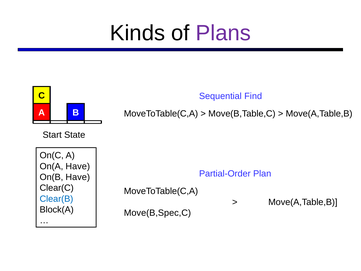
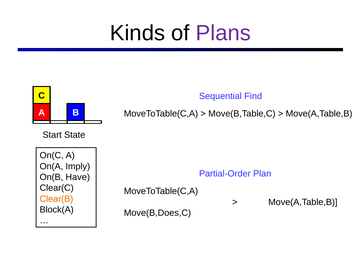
On(A Have: Have -> Imply (78, 166)
Clear(B colour: blue -> orange (56, 199)
Move(B,Spec,C: Move(B,Spec,C -> Move(B,Does,C (157, 213)
